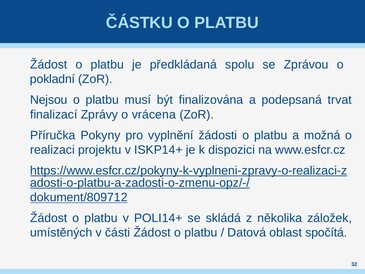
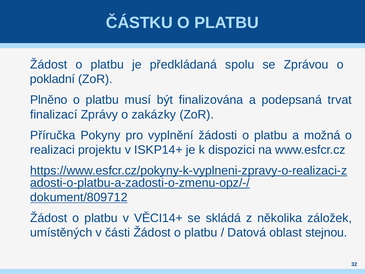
Nejsou: Nejsou -> Plněno (49, 100)
vrácena: vrácena -> zakázky (154, 114)
POLI14+: POLI14+ -> VĚCI14+ (158, 218)
spočítá: spočítá -> stejnou (326, 232)
